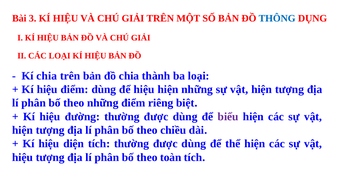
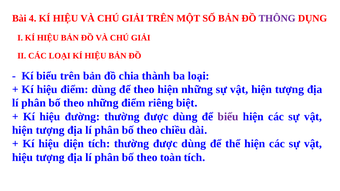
3: 3 -> 4 (33, 18)
THÔNG colour: blue -> purple (277, 18)
Kí chia: chia -> biểu (47, 76)
để hiệu: hiệu -> theo (144, 90)
